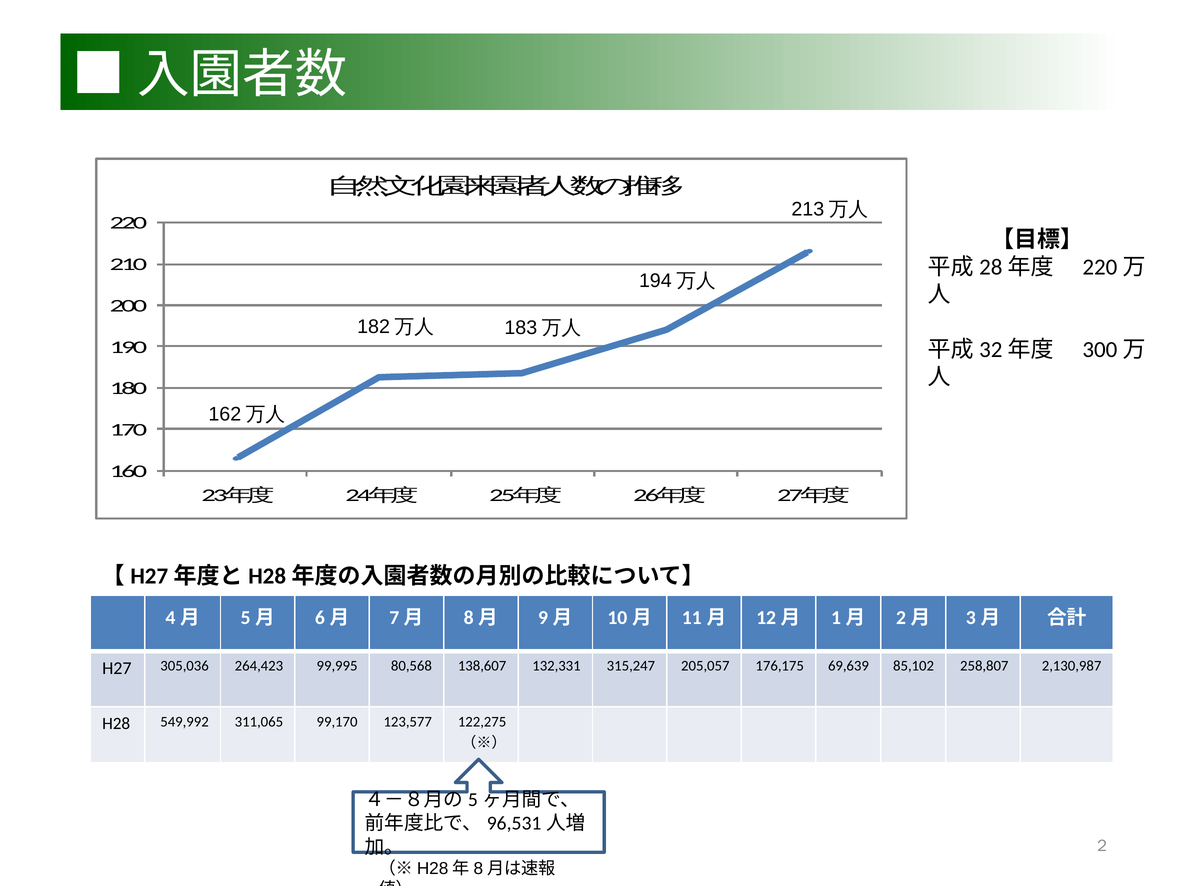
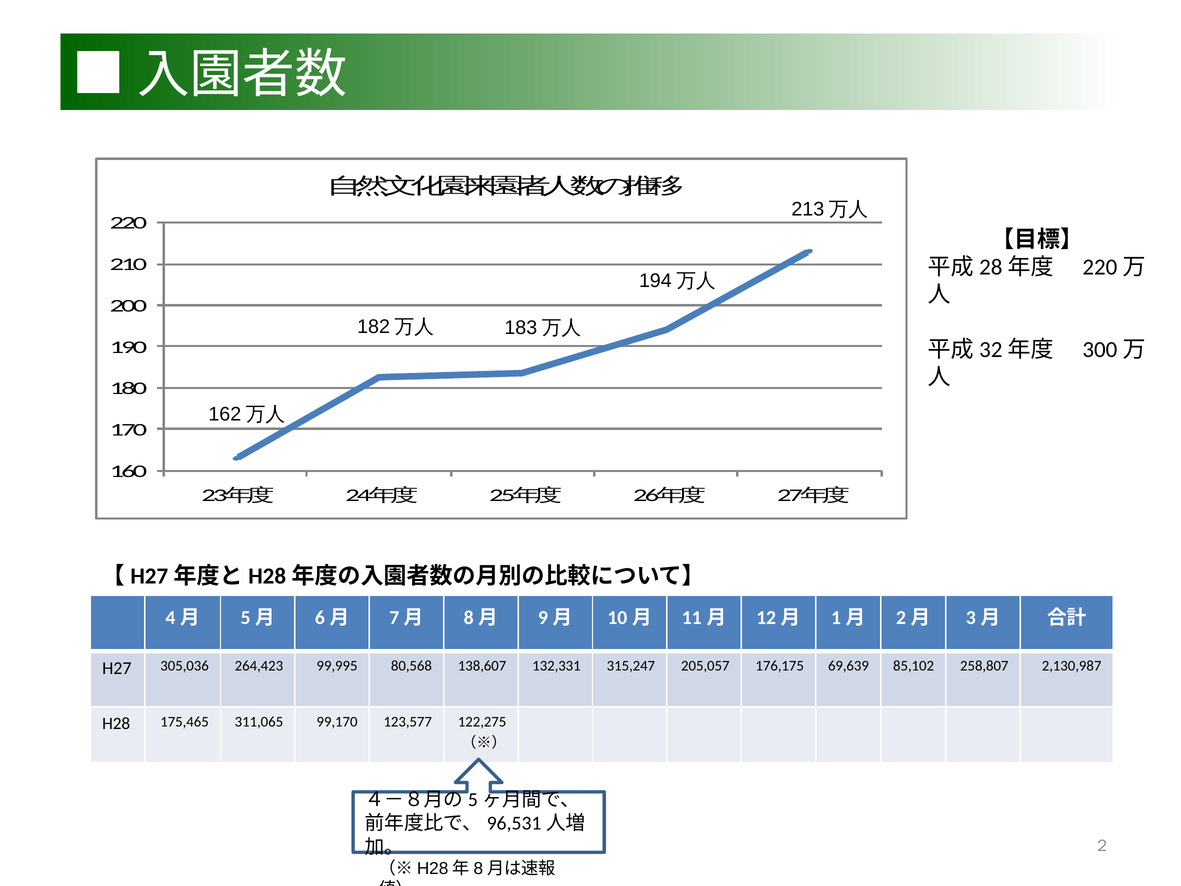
549,992: 549,992 -> 175,465 (185, 722)
